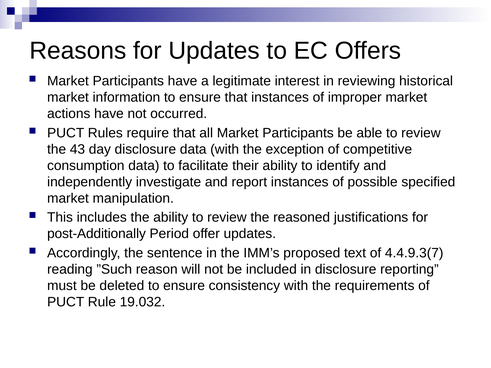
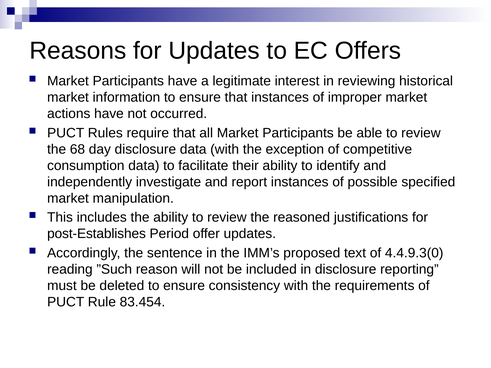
43: 43 -> 68 (77, 149)
post-Additionally: post-Additionally -> post-Establishes (97, 234)
4.4.9.3(7: 4.4.9.3(7 -> 4.4.9.3(0 (414, 253)
19.032: 19.032 -> 83.454 (142, 302)
